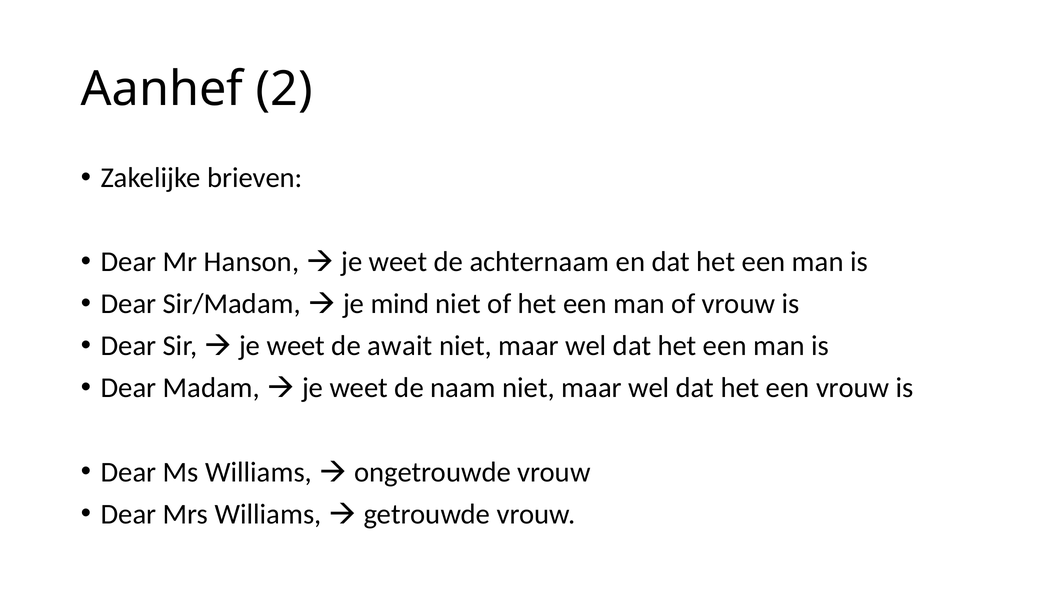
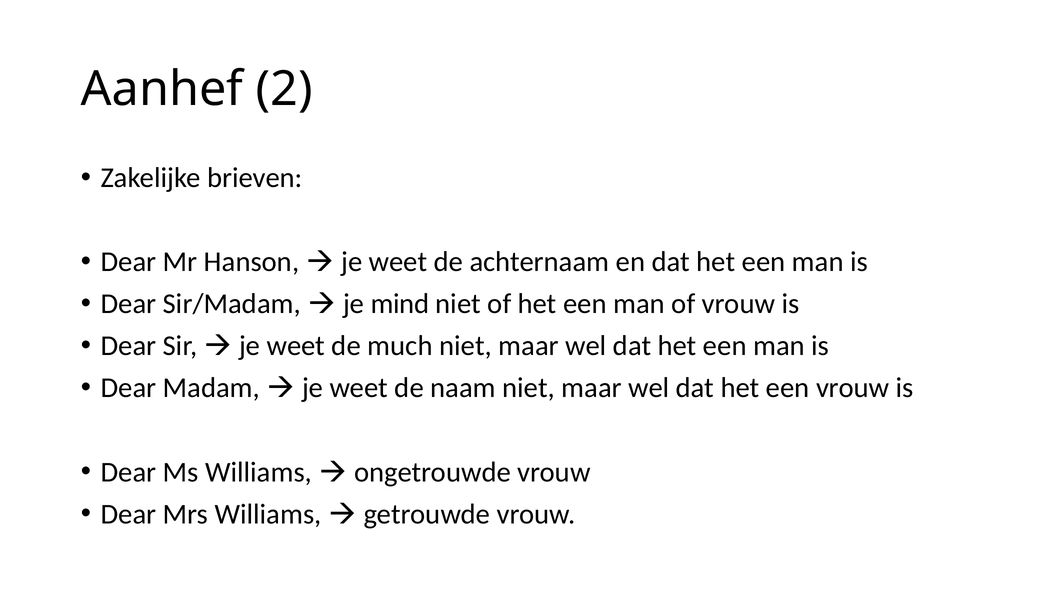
await: await -> much (400, 346)
